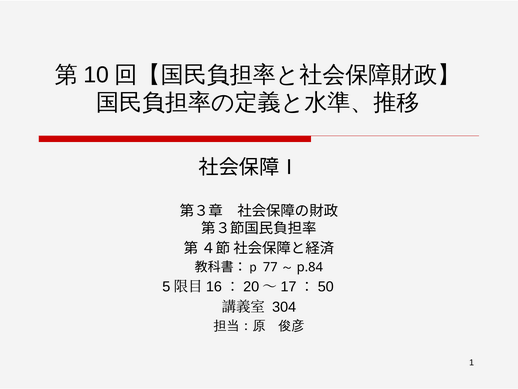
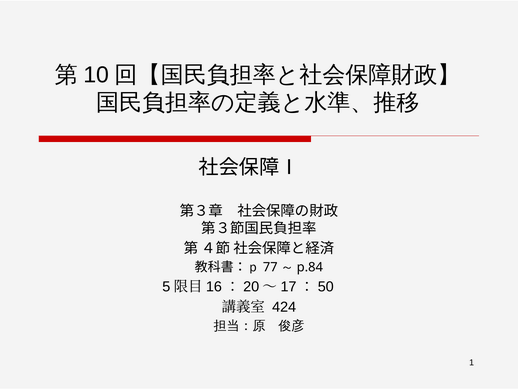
304: 304 -> 424 (284, 307)
